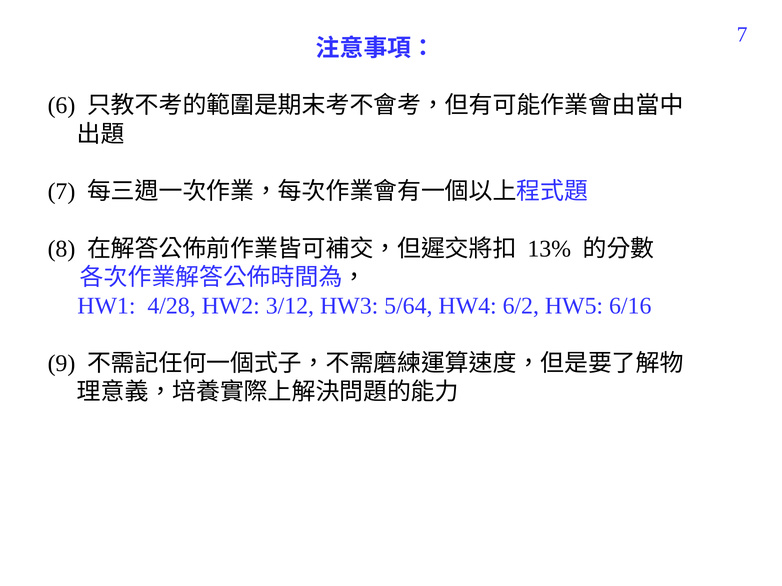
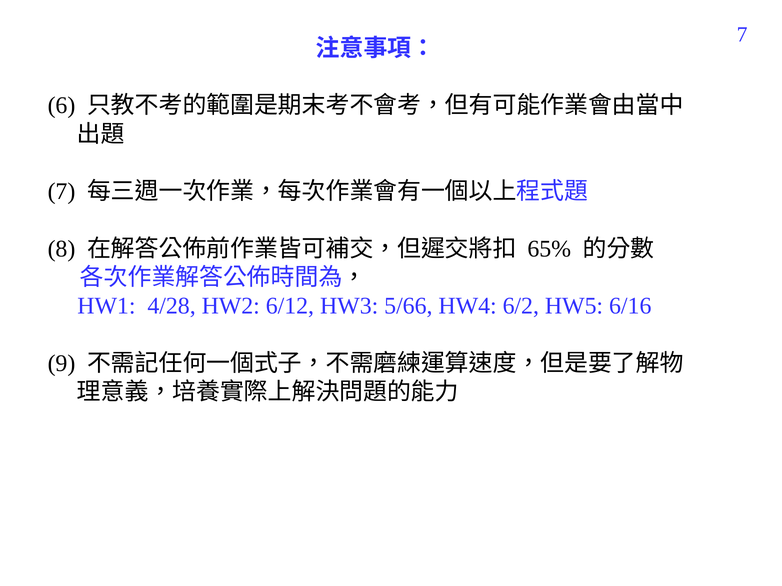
13%: 13% -> 65% (549, 249)
3/12: 3/12 -> 6/12 (290, 306)
5/64: 5/64 -> 5/66 (408, 306)
